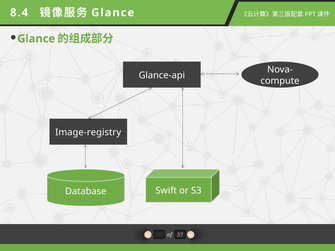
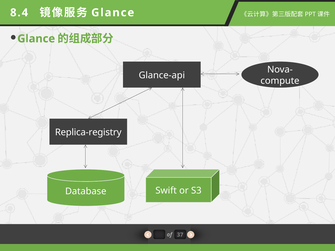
Image-registry: Image-registry -> Replica-registry (88, 132)
